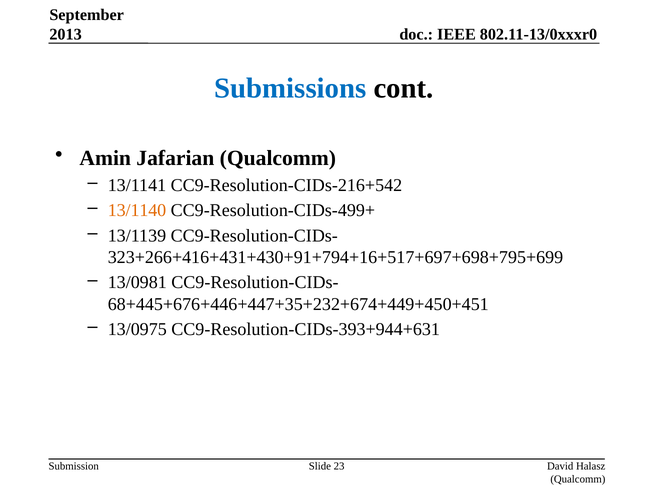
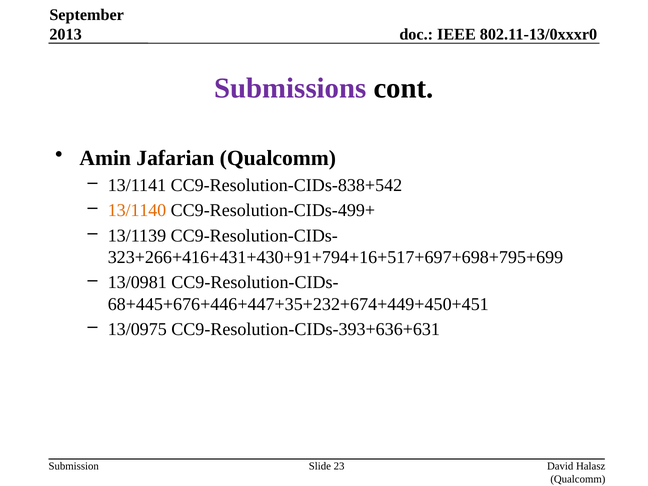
Submissions colour: blue -> purple (290, 88)
CC9-Resolution-CIDs-216+542: CC9-Resolution-CIDs-216+542 -> CC9-Resolution-CIDs-838+542 (286, 185)
CC9-Resolution-CIDs-393+944+631: CC9-Resolution-CIDs-393+944+631 -> CC9-Resolution-CIDs-393+636+631 (306, 329)
